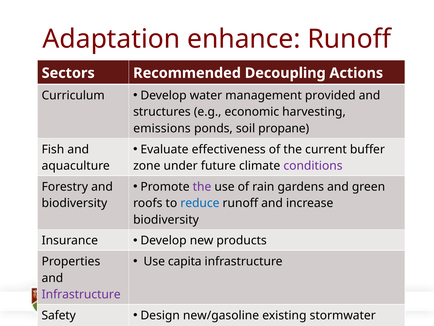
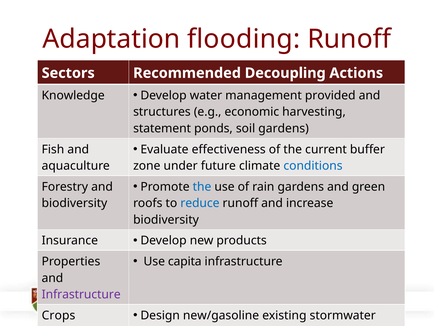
enhance: enhance -> flooding (244, 39)
Curriculum: Curriculum -> Knowledge (73, 95)
emissions: emissions -> statement (162, 128)
soil propane: propane -> gardens (284, 128)
conditions colour: purple -> blue (313, 166)
the colour: purple -> blue (202, 186)
Safety: Safety -> Crops (59, 315)
